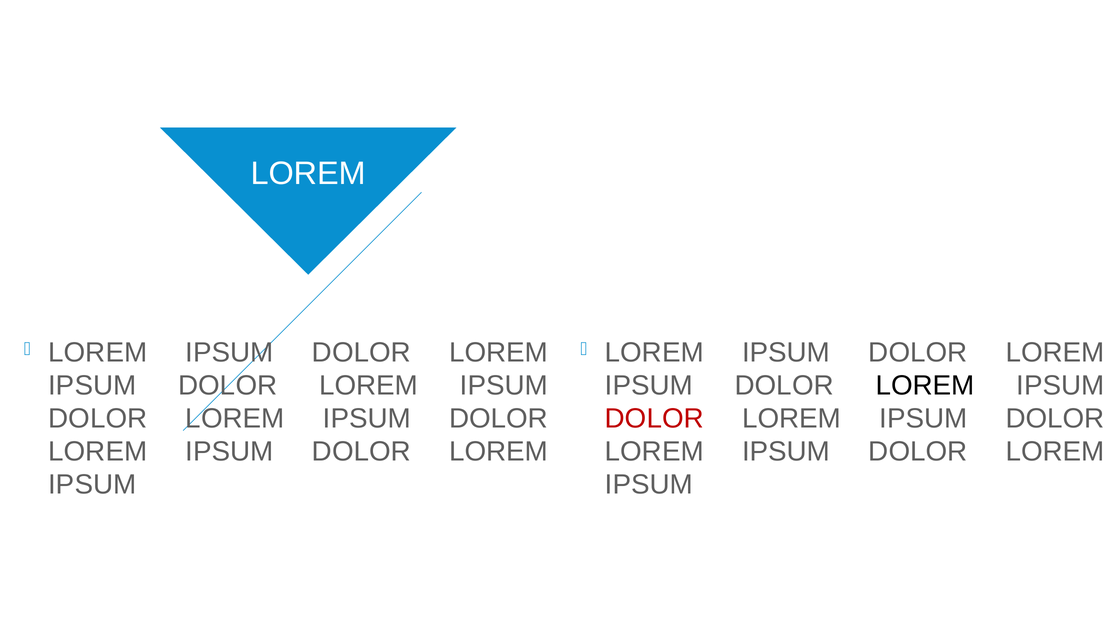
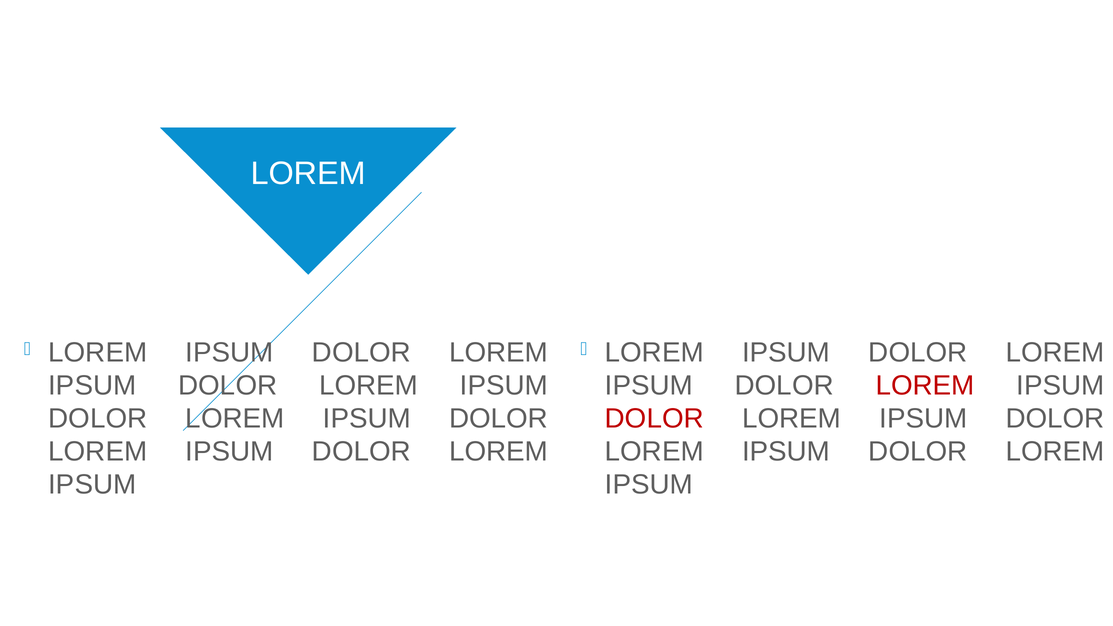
LOREM colour: black -> red (925, 386)
